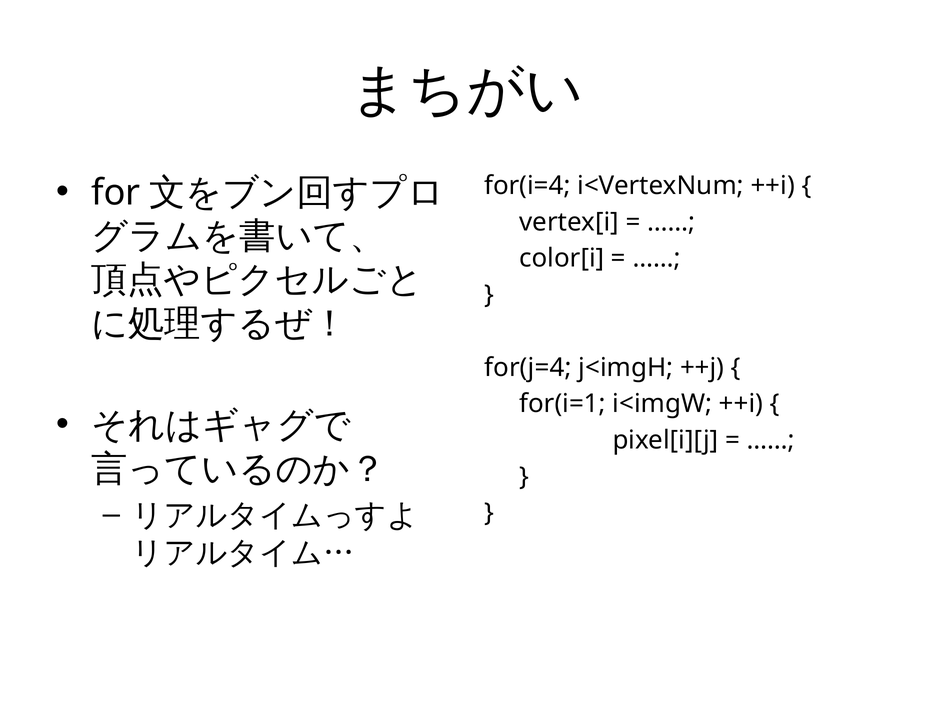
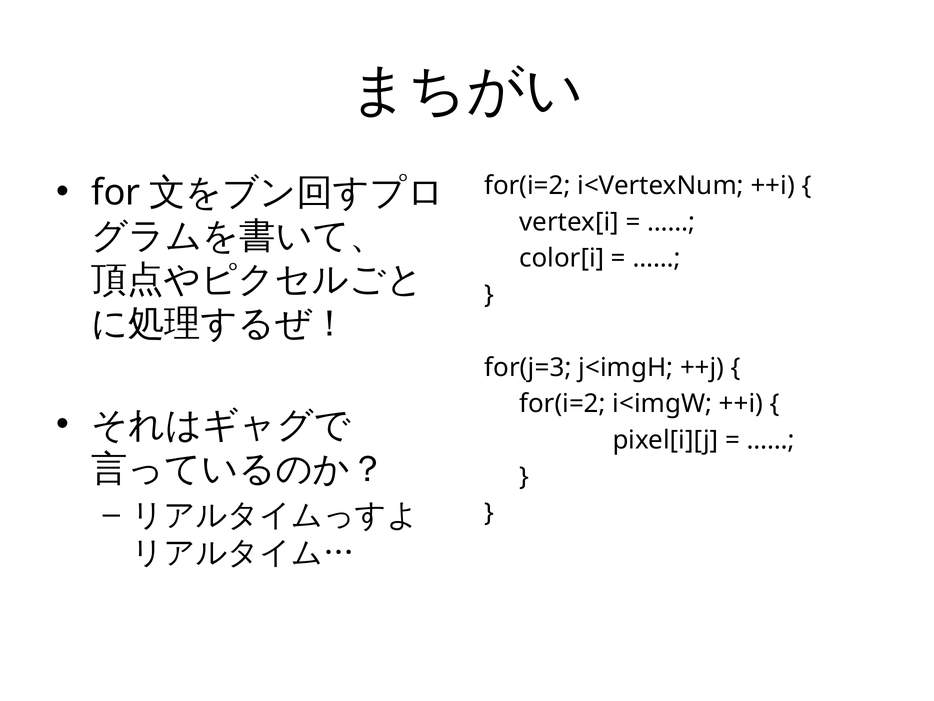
for(i=4: for(i=4 -> for(i=2 (527, 186)
for(j=4: for(j=4 -> for(j=3 (528, 367)
for(i=1: for(i=1 -> for(i=2 (562, 403)
